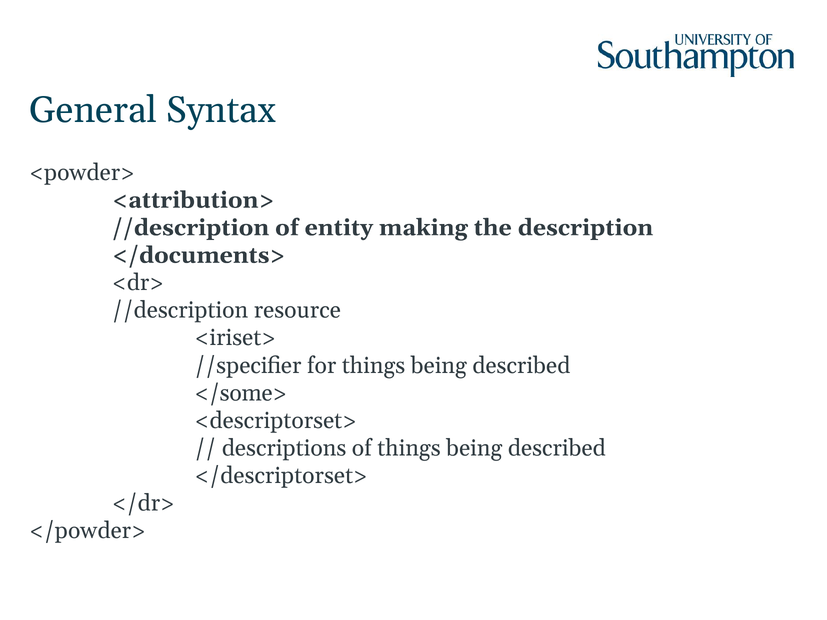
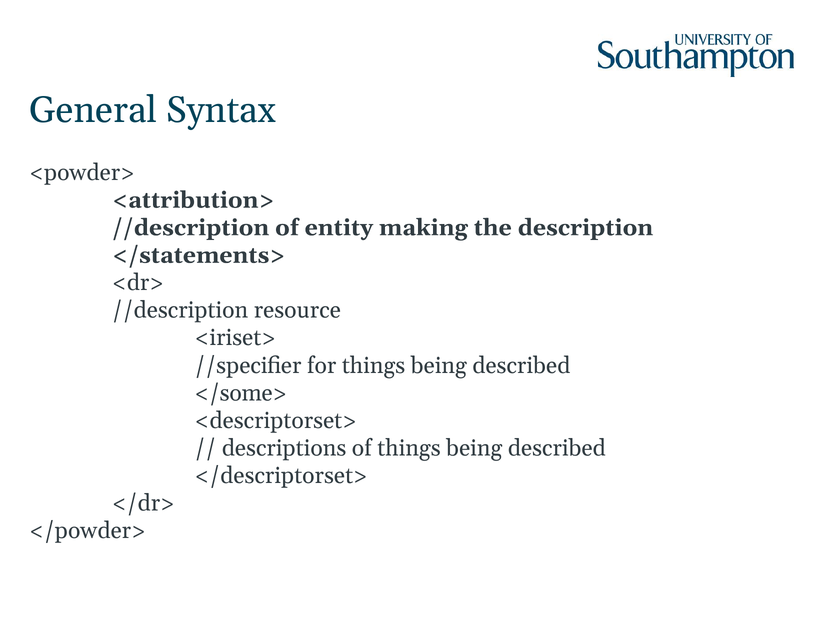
</documents>: </documents> -> </statements> (199, 255)
